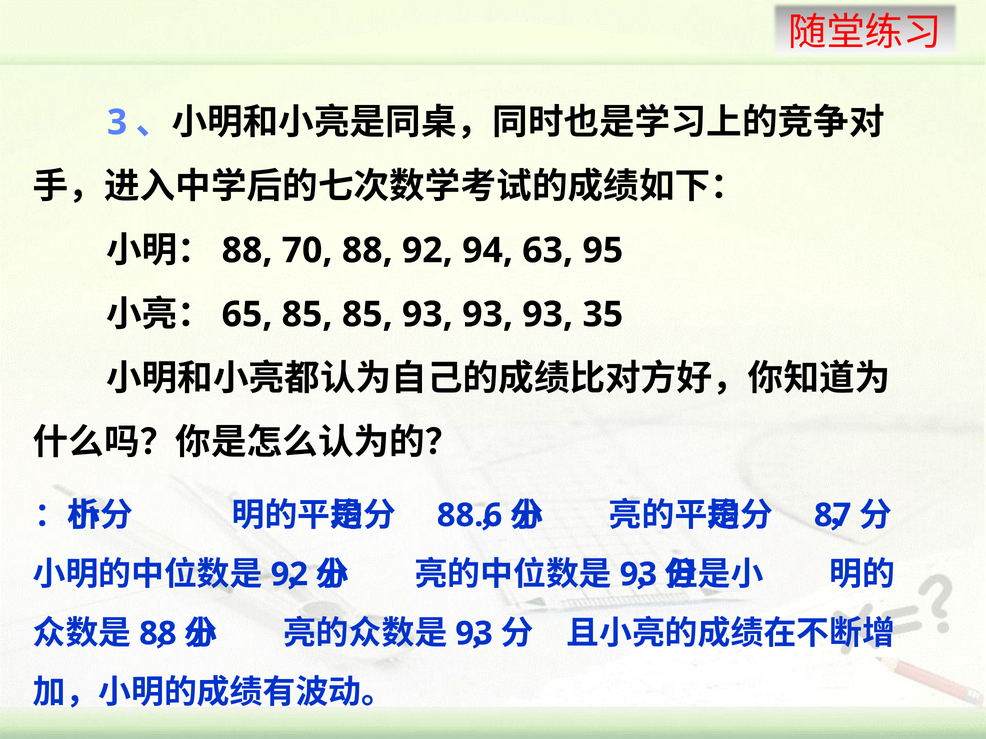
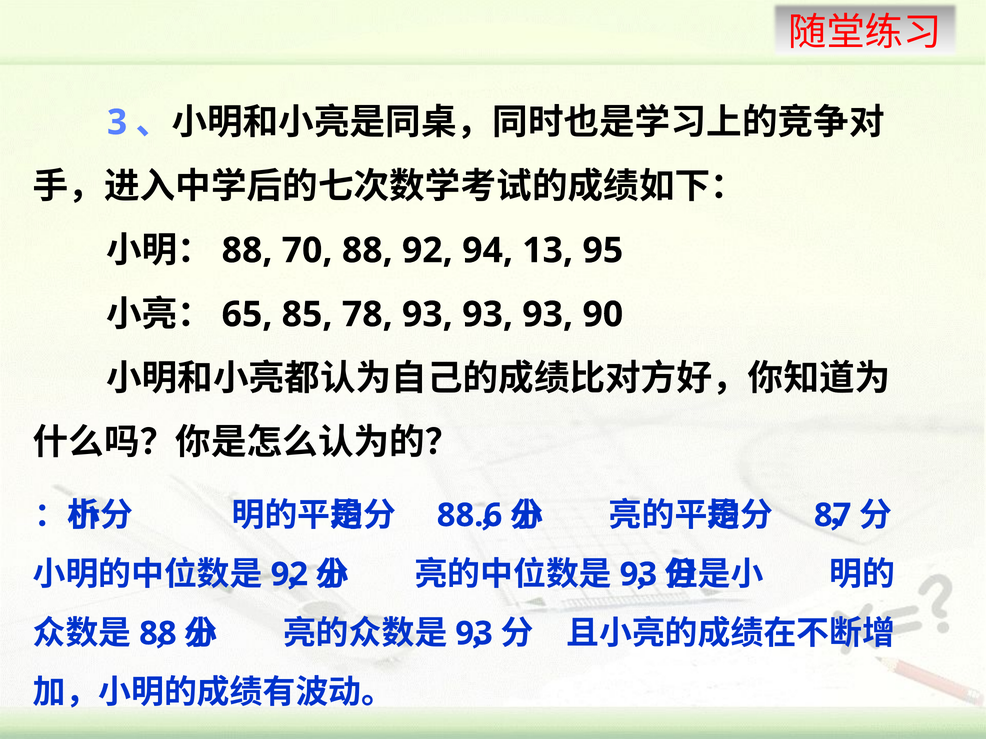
63: 63 -> 13 (548, 251)
85 85: 85 -> 78 (367, 315)
35: 35 -> 90 (603, 315)
